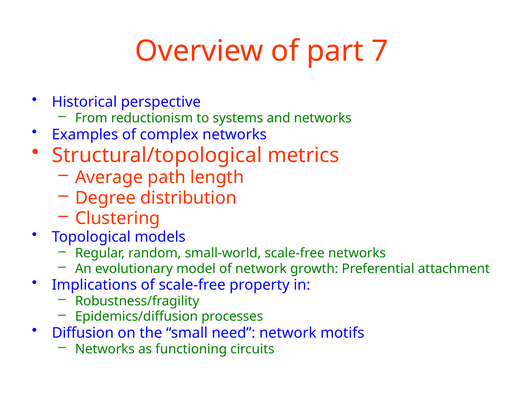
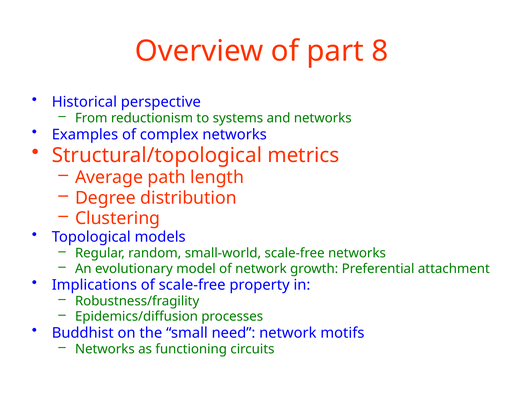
7: 7 -> 8 (380, 51)
Diffusion: Diffusion -> Buddhist (83, 333)
